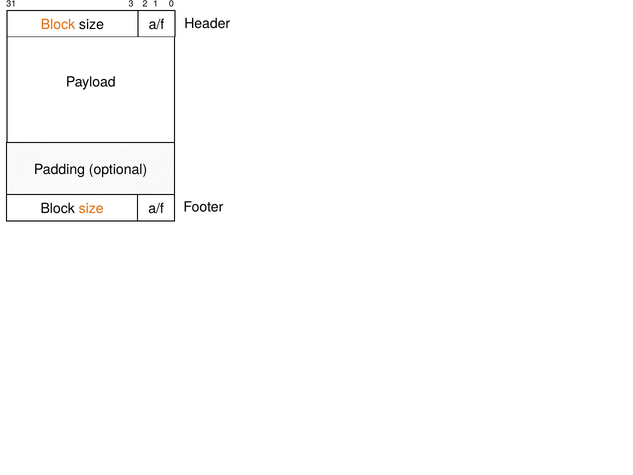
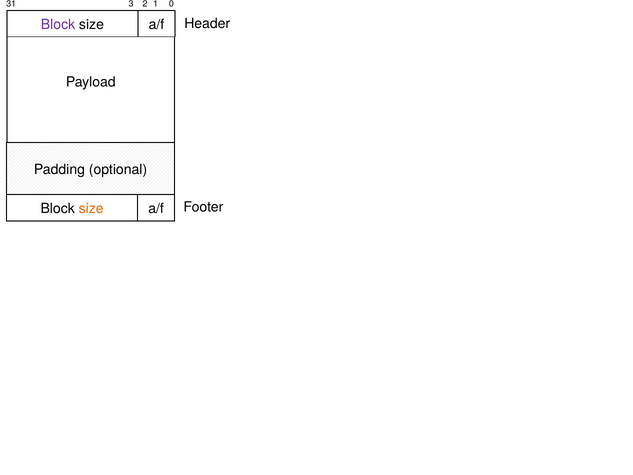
Block colour: orange -> purple (58, 25)
